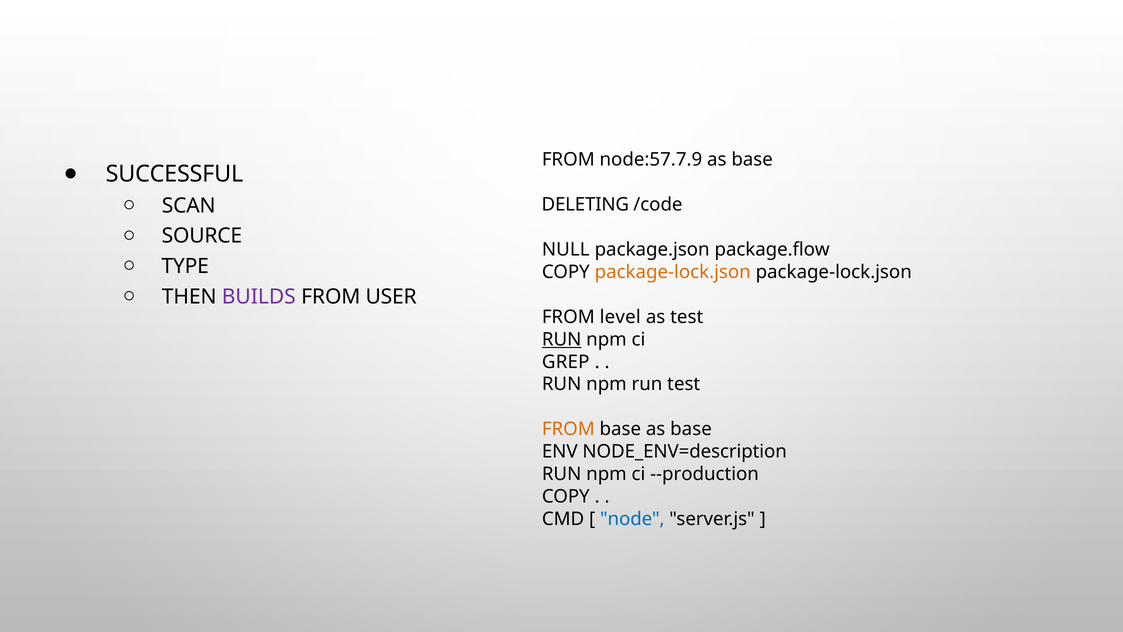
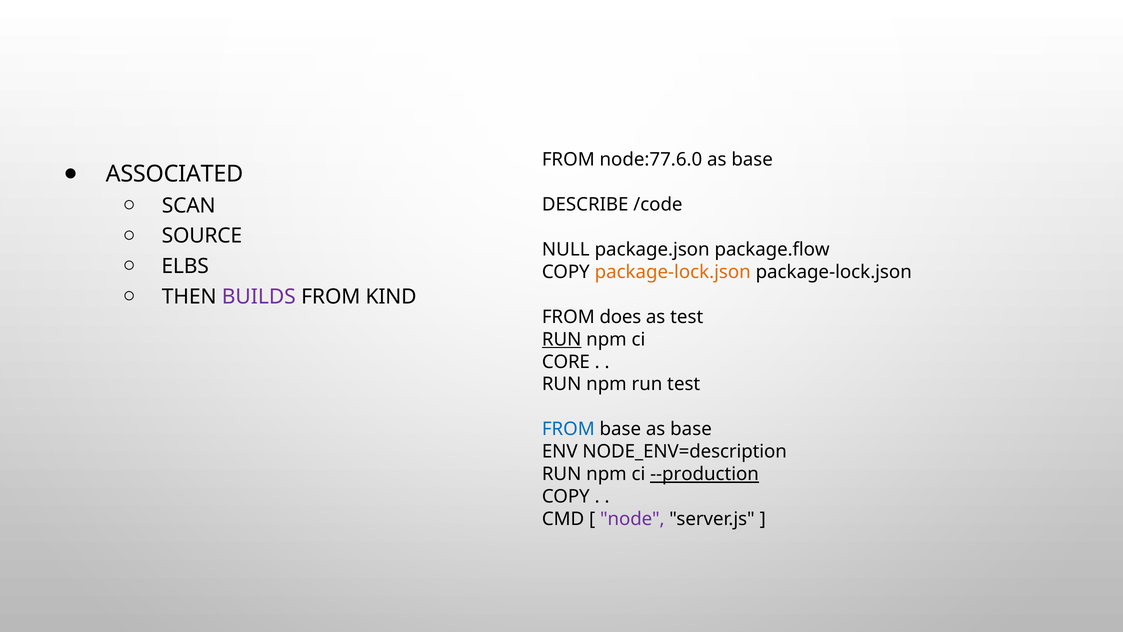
node:57.7.9: node:57.7.9 -> node:77.6.0 (651, 160)
SUCCESSFUL: SUCCESSFUL -> ASSOCIATED (174, 174)
DELETING: DELETING -> DESCRIBE (585, 204)
TYPE: TYPE -> ELBS (185, 266)
USER: USER -> KIND (391, 296)
level: level -> does (620, 317)
GREP: GREP -> CORE (566, 362)
FROM colour: orange -> blue (568, 429)
--production underline: none -> present (705, 474)
node colour: blue -> purple (632, 519)
